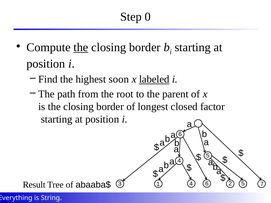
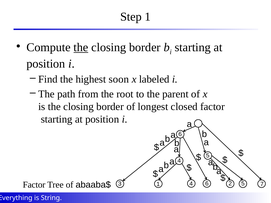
Step 0: 0 -> 1 (148, 17)
labeled underline: present -> none (154, 79)
Result: Result -> Factor (34, 185)
